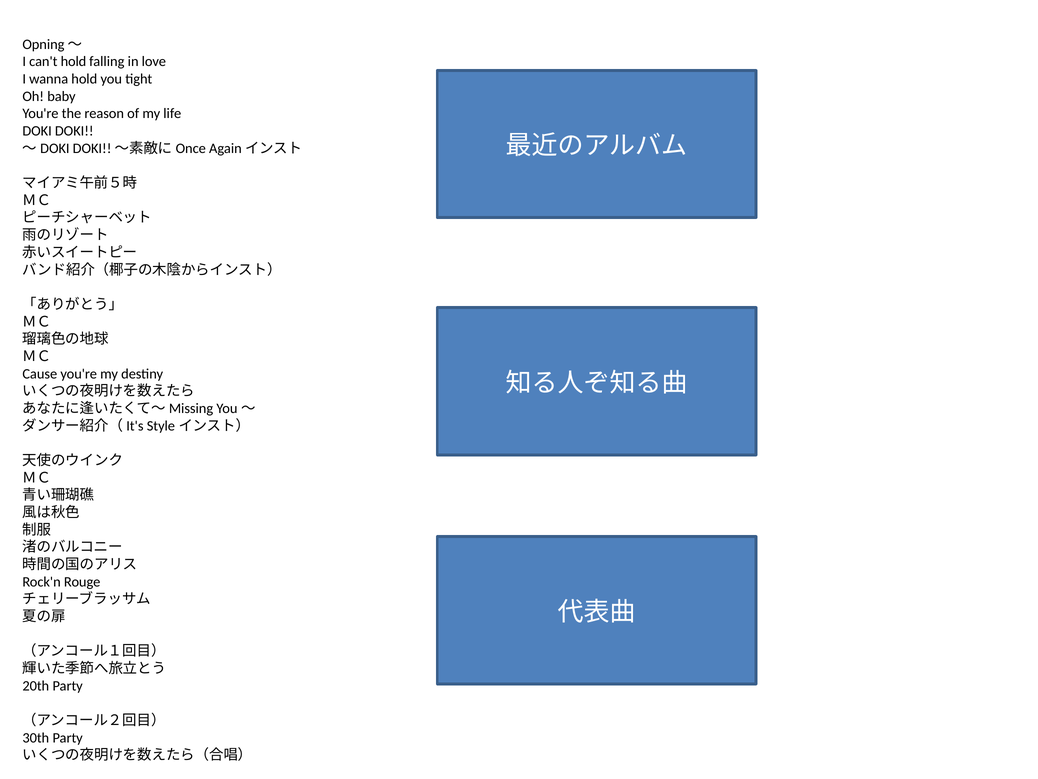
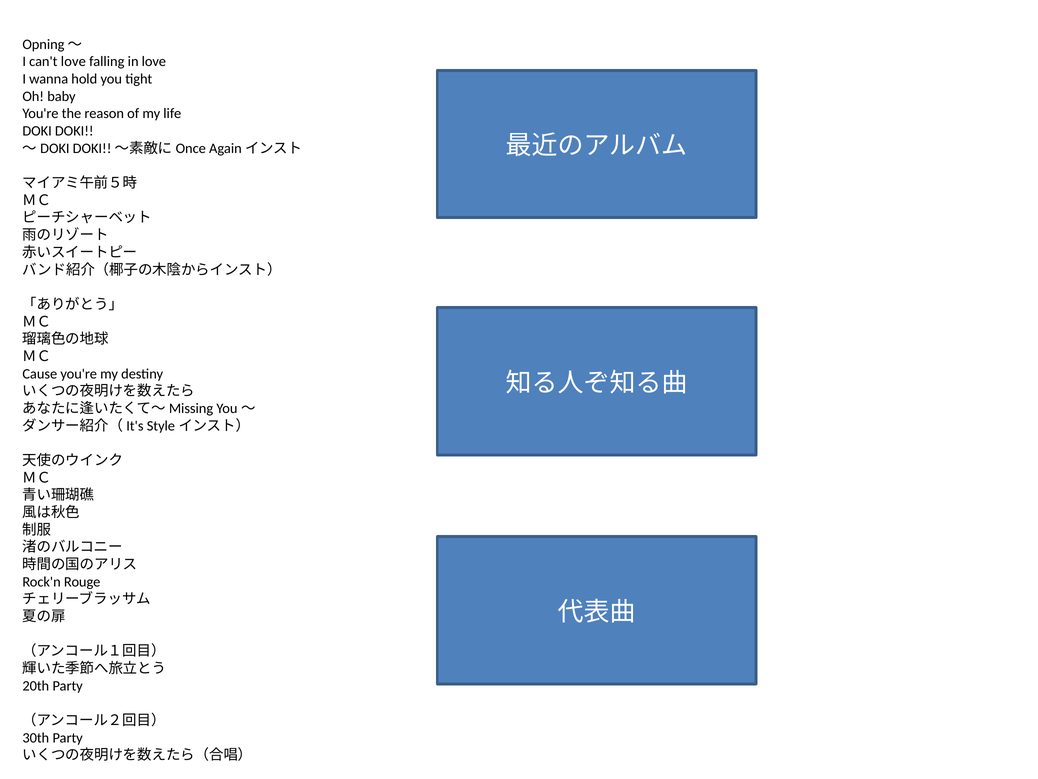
can't hold: hold -> love (73, 62)
